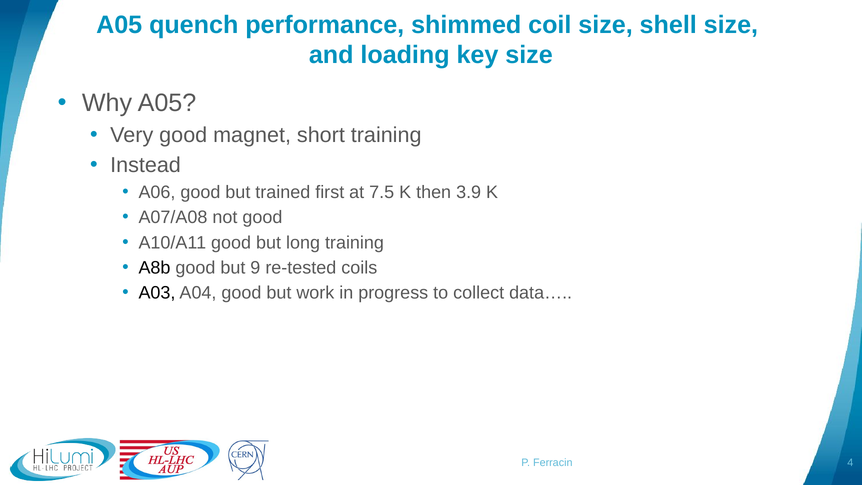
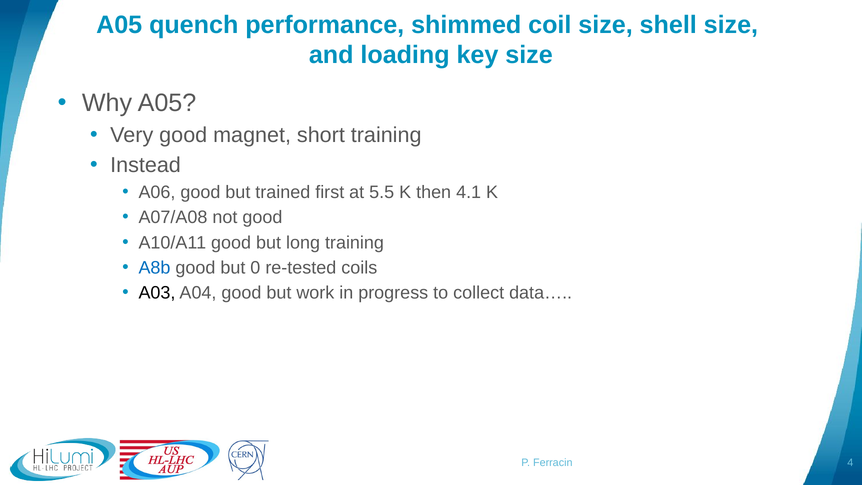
7.5: 7.5 -> 5.5 (382, 192)
3.9: 3.9 -> 4.1 (469, 192)
A8b colour: black -> blue (154, 268)
9: 9 -> 0 (255, 268)
